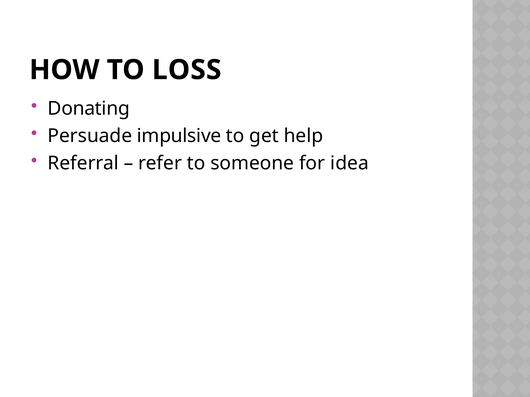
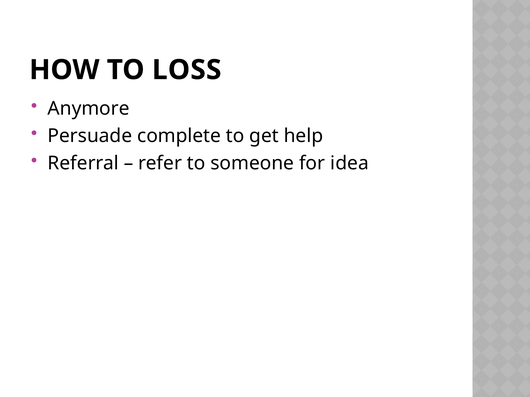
Donating: Donating -> Anymore (89, 109)
impulsive: impulsive -> complete (179, 136)
